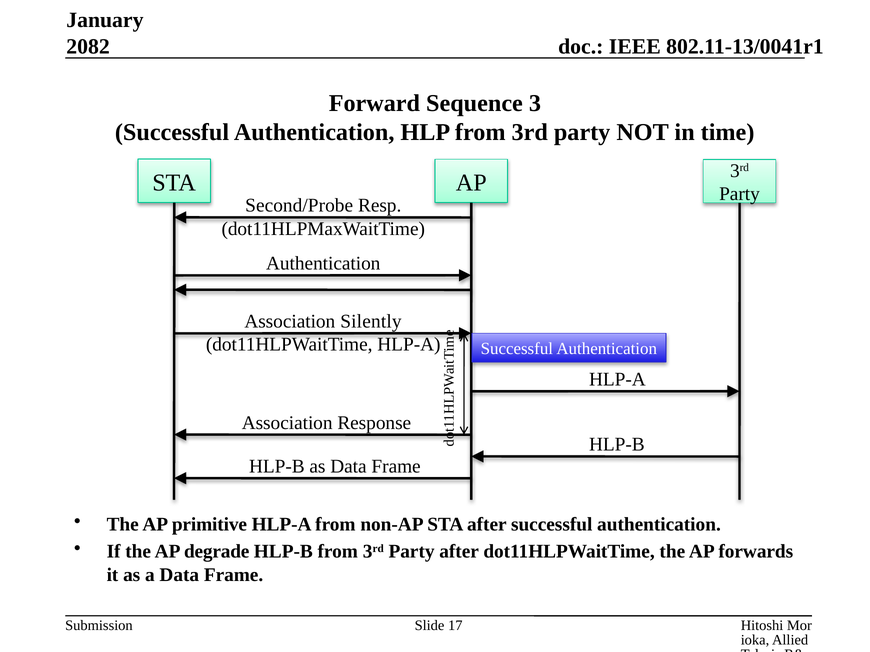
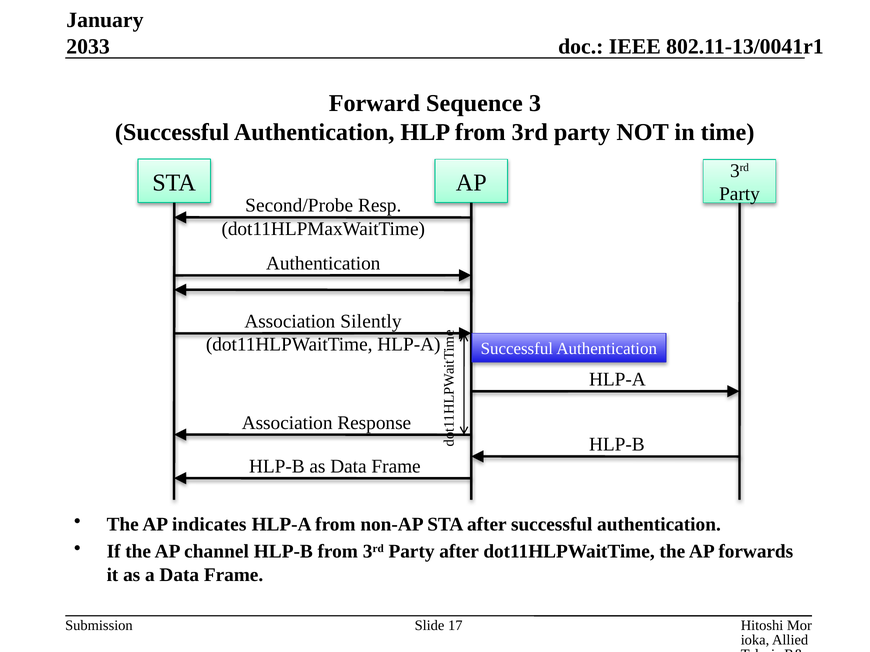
2082: 2082 -> 2033 (88, 46)
primitive: primitive -> indicates (209, 525)
degrade: degrade -> channel (217, 552)
